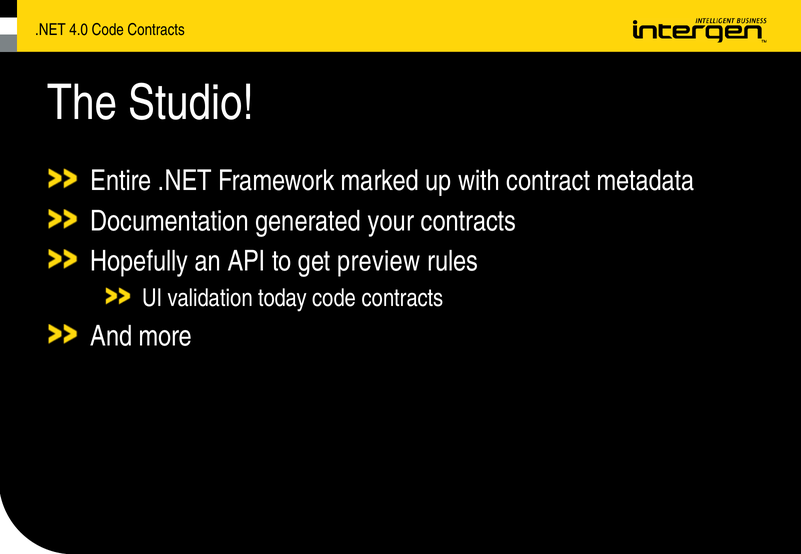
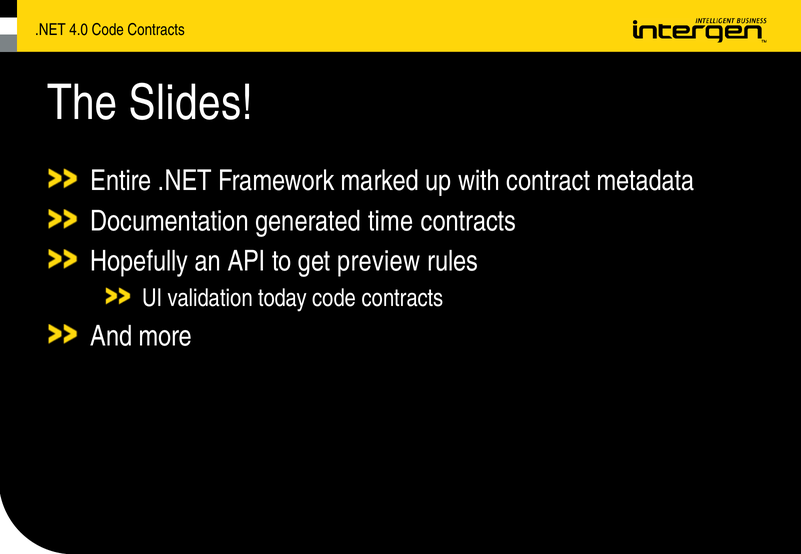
Studio: Studio -> Slides (191, 103)
your: your -> time (391, 221)
